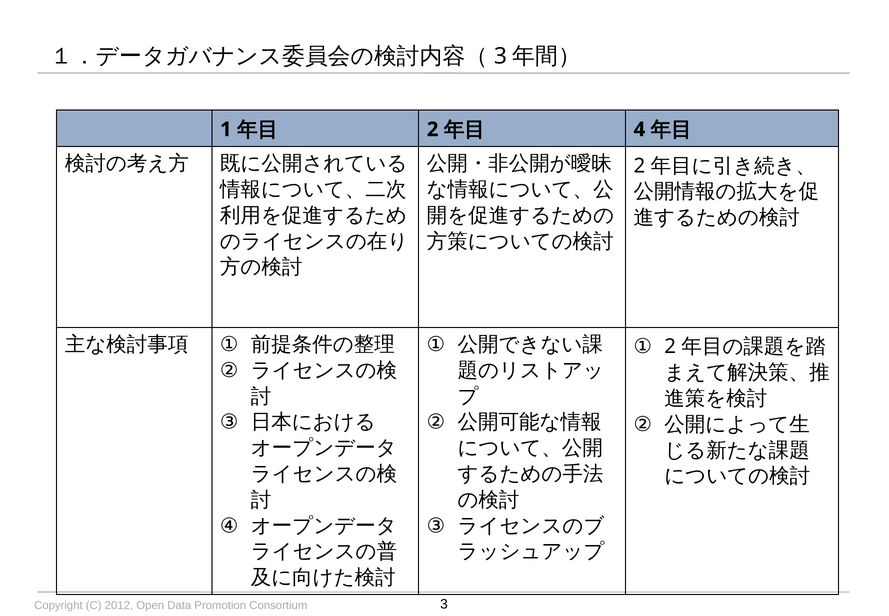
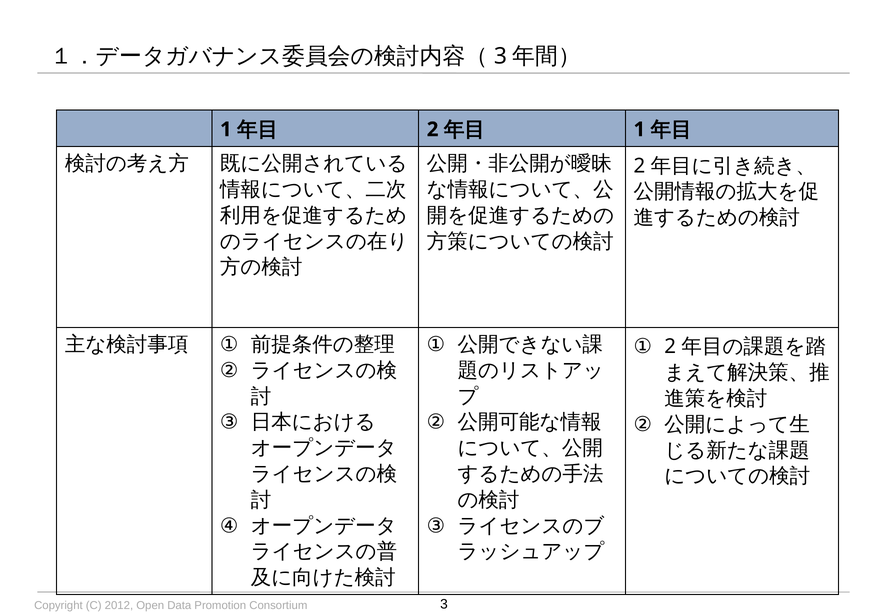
4: 4 -> 1 (639, 129)
